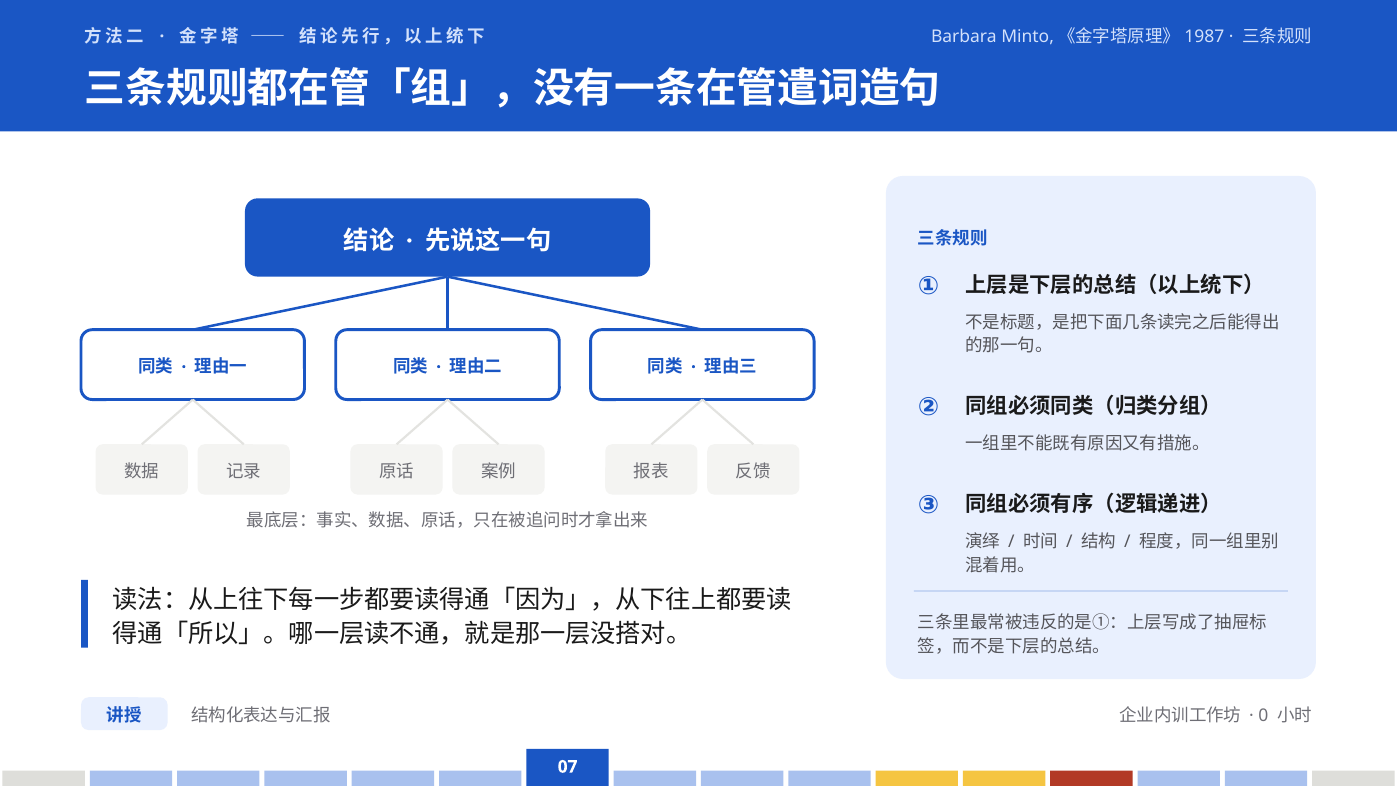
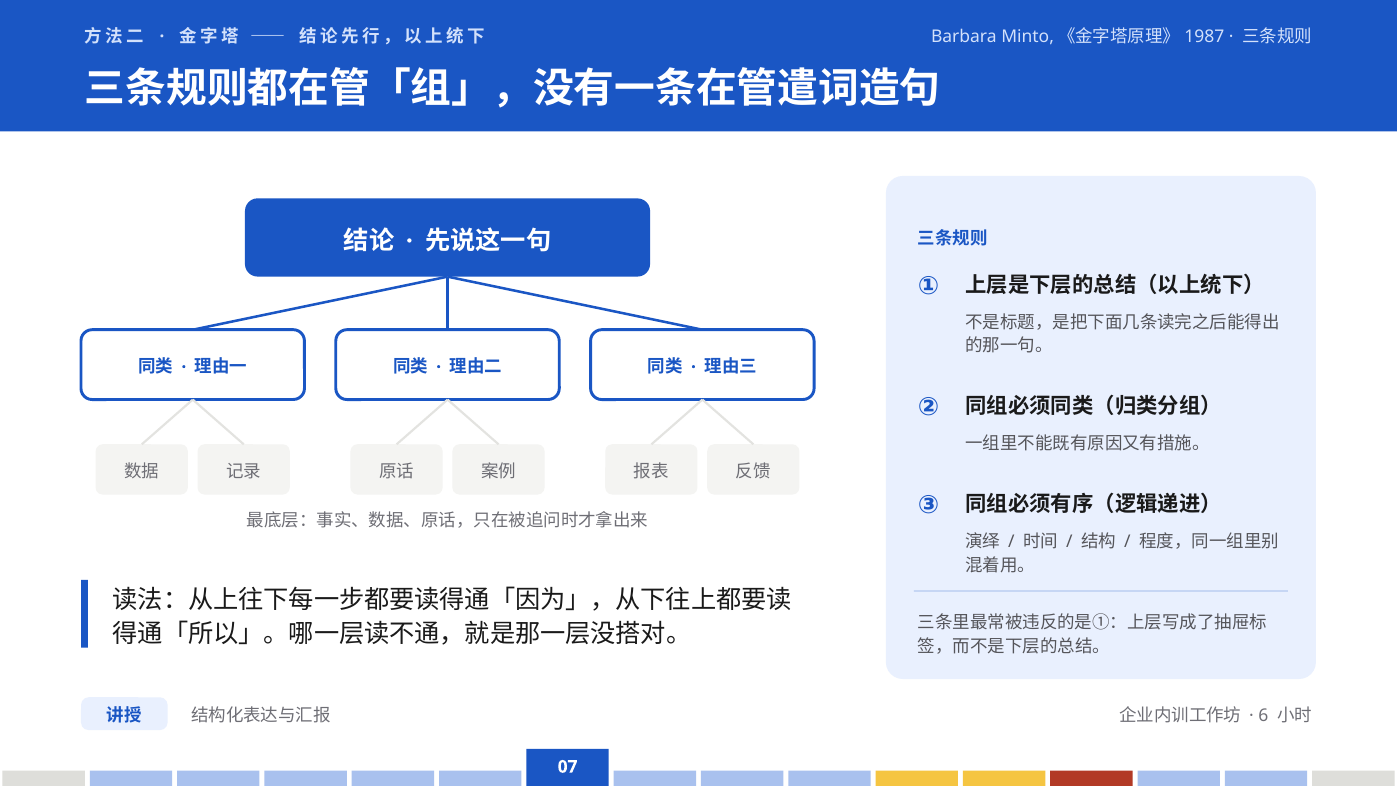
0: 0 -> 6 (1263, 716)
